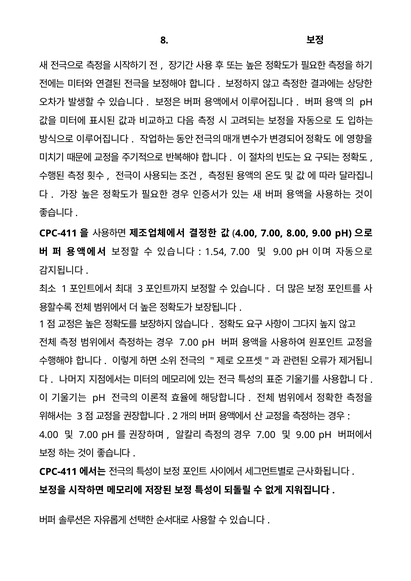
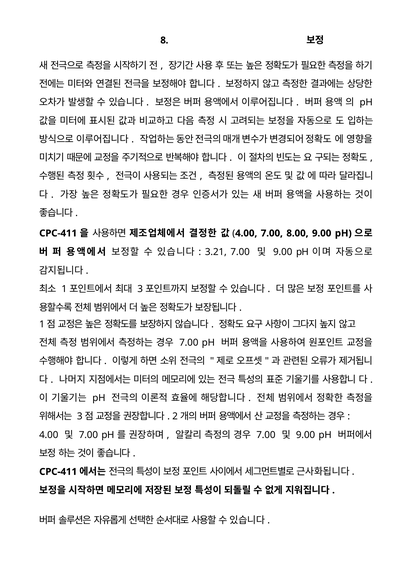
1.54: 1.54 -> 3.21 (216, 252)
